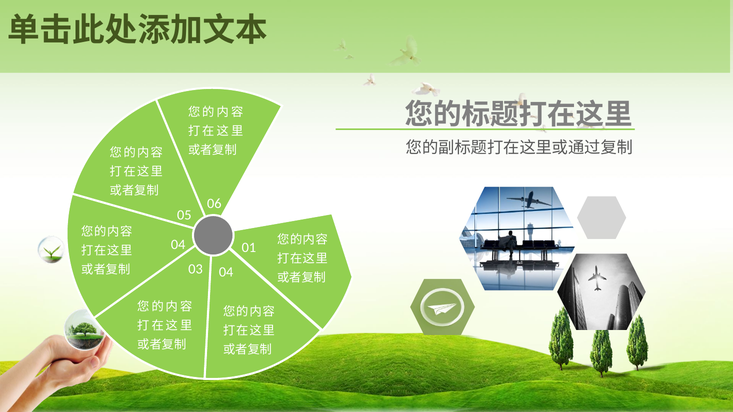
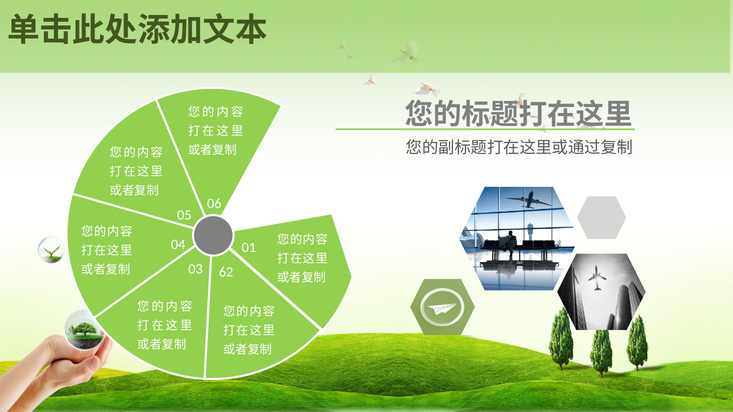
03 04: 04 -> 62 (226, 272)
